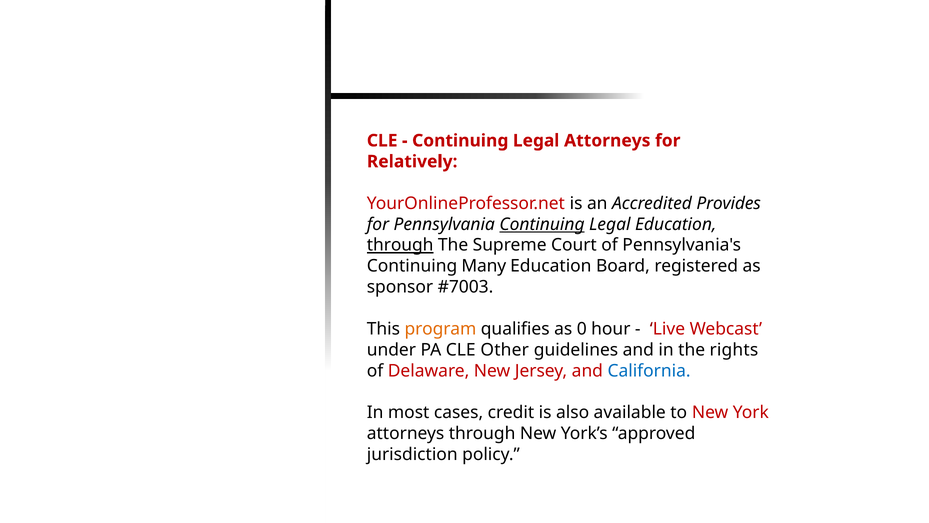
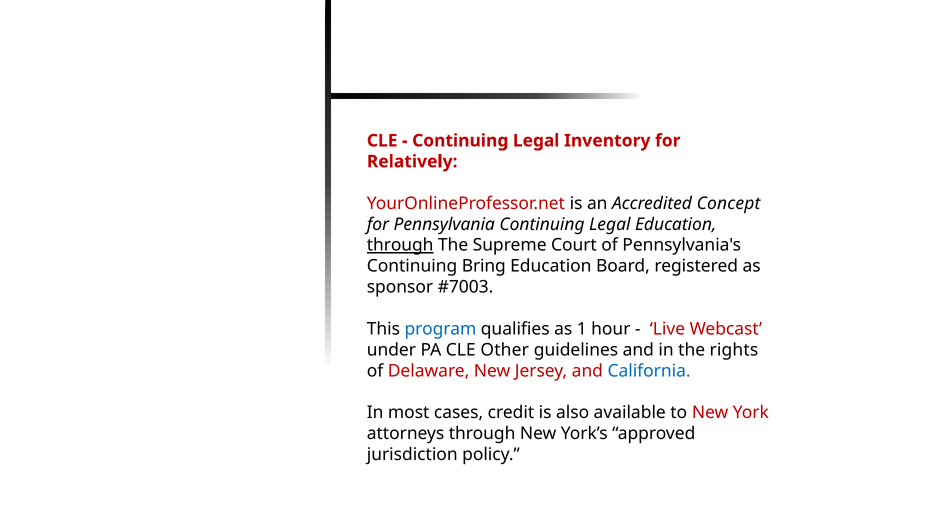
Legal Attorneys: Attorneys -> Inventory (607, 141)
Provides: Provides -> Concept (728, 203)
Continuing underline: present -> none (542, 224)
Many: Many -> Bring (484, 266)
program colour: orange -> blue (440, 329)
0: 0 -> 1 (582, 329)
